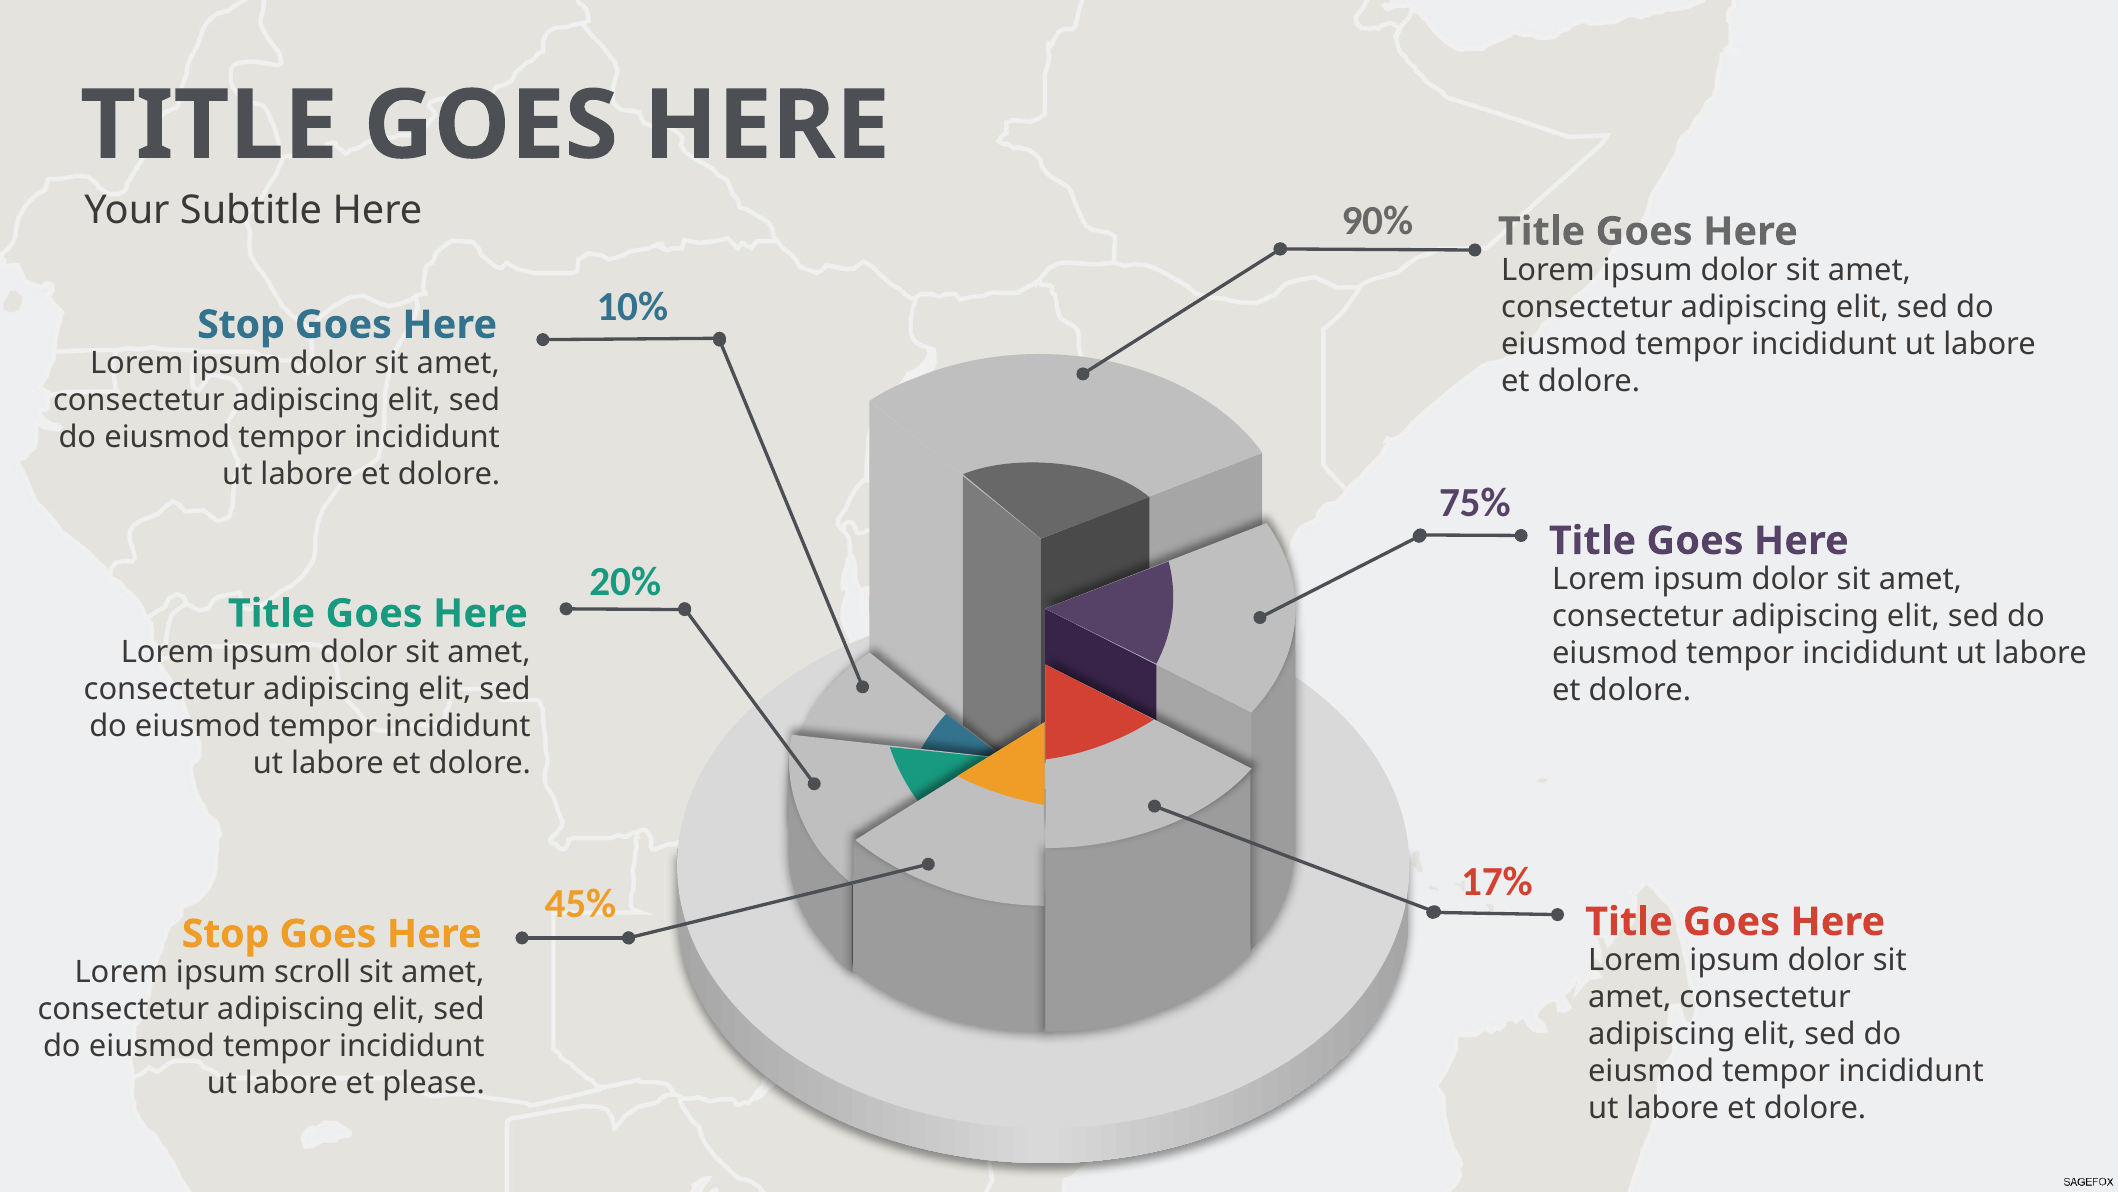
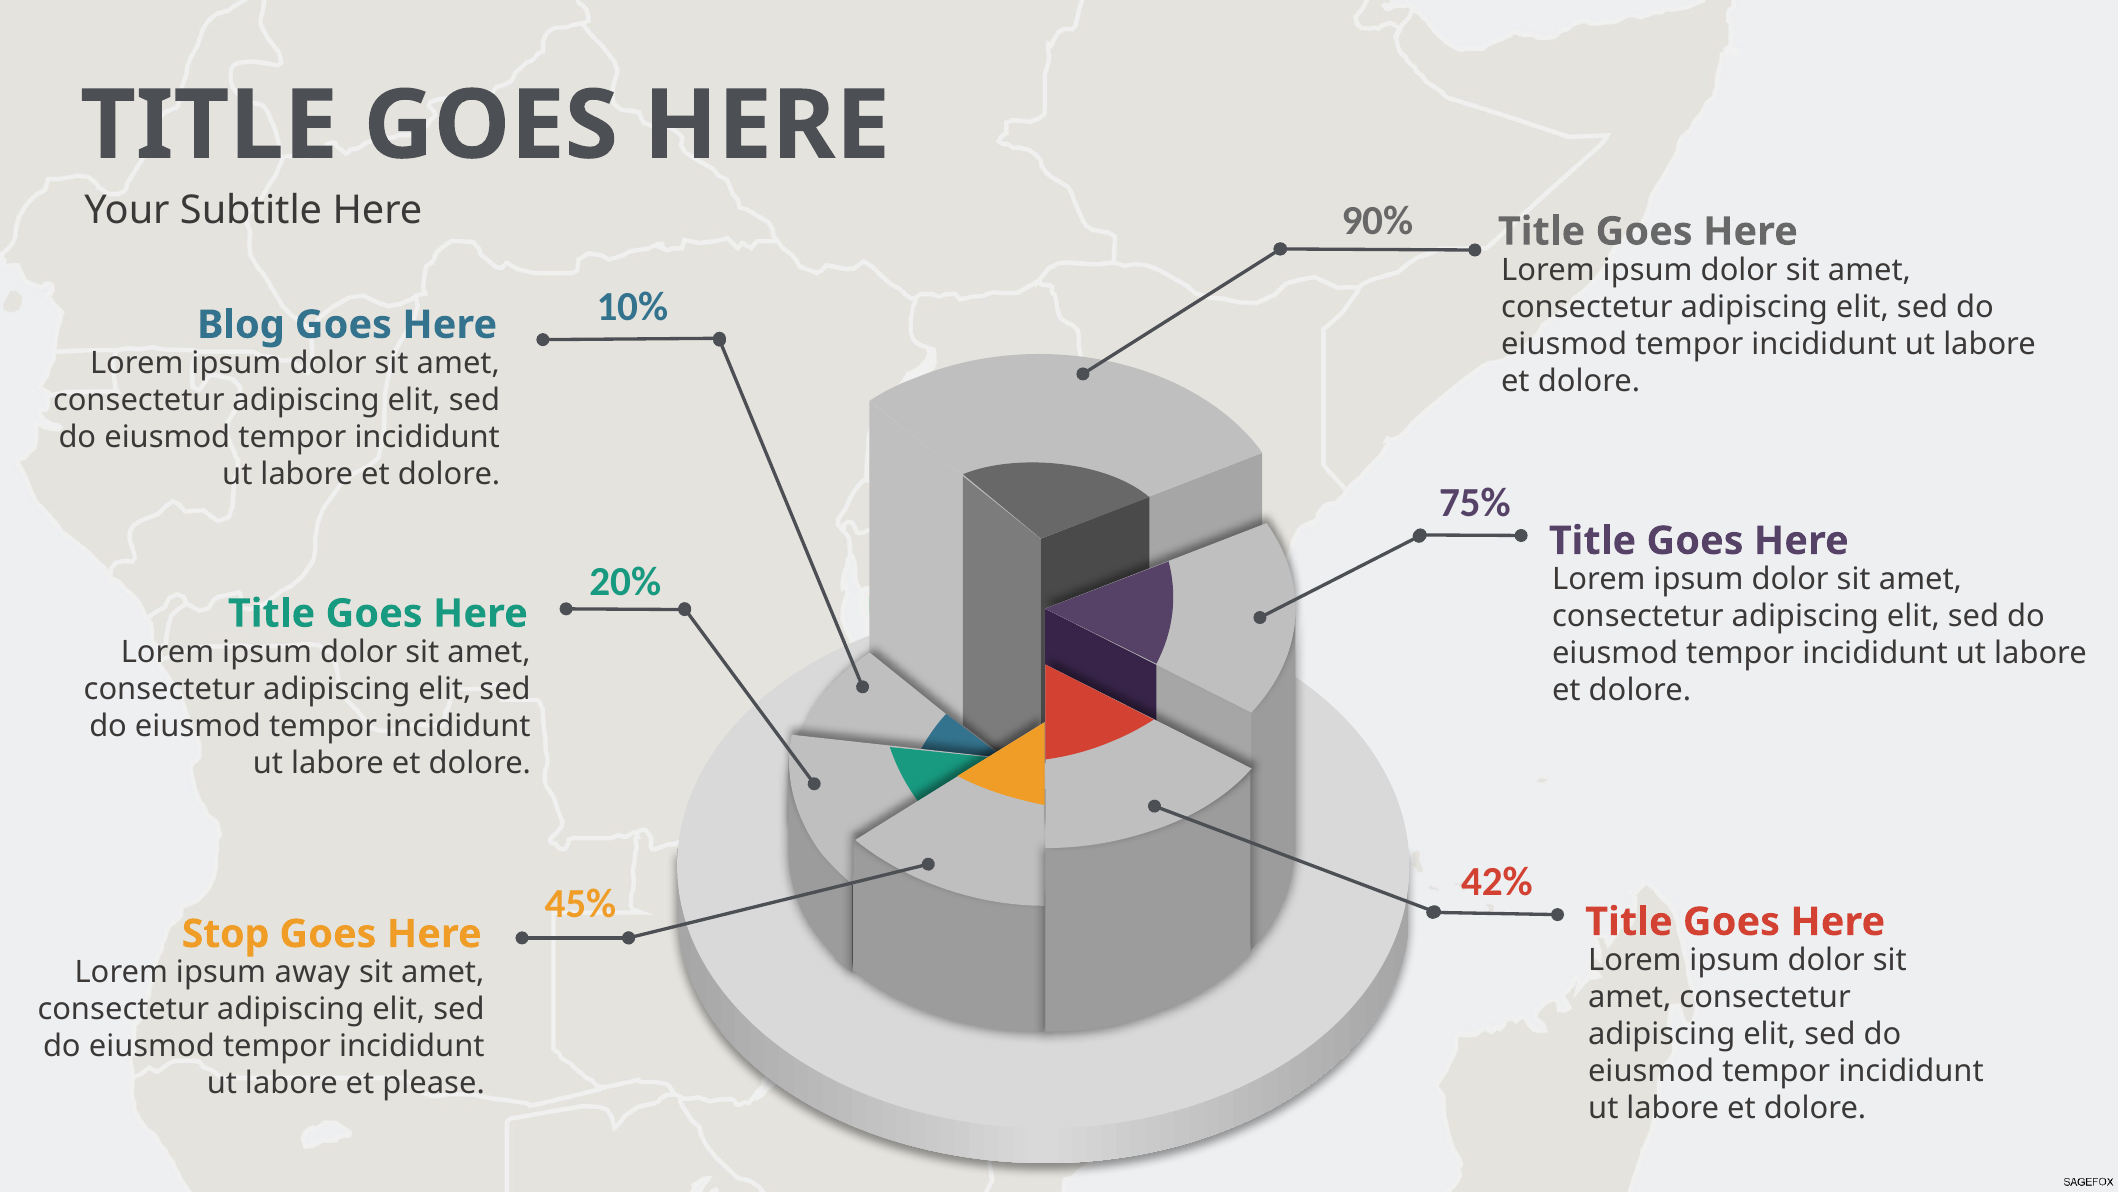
Stop: Stop -> Blog (241, 325)
17%: 17% -> 42% (1497, 881)
scroll: scroll -> away (312, 972)
